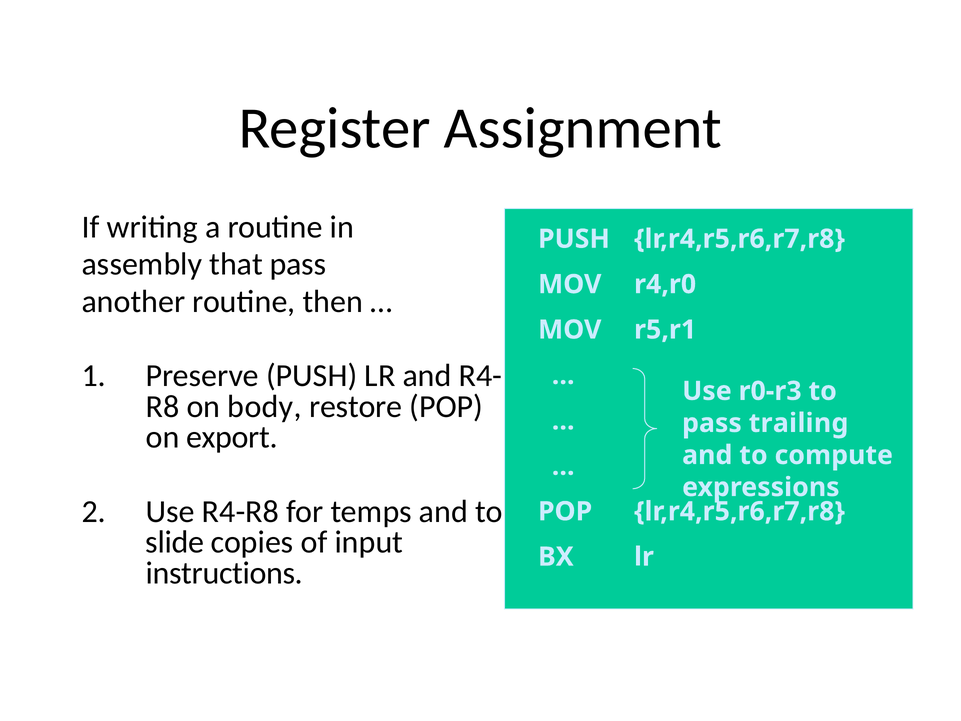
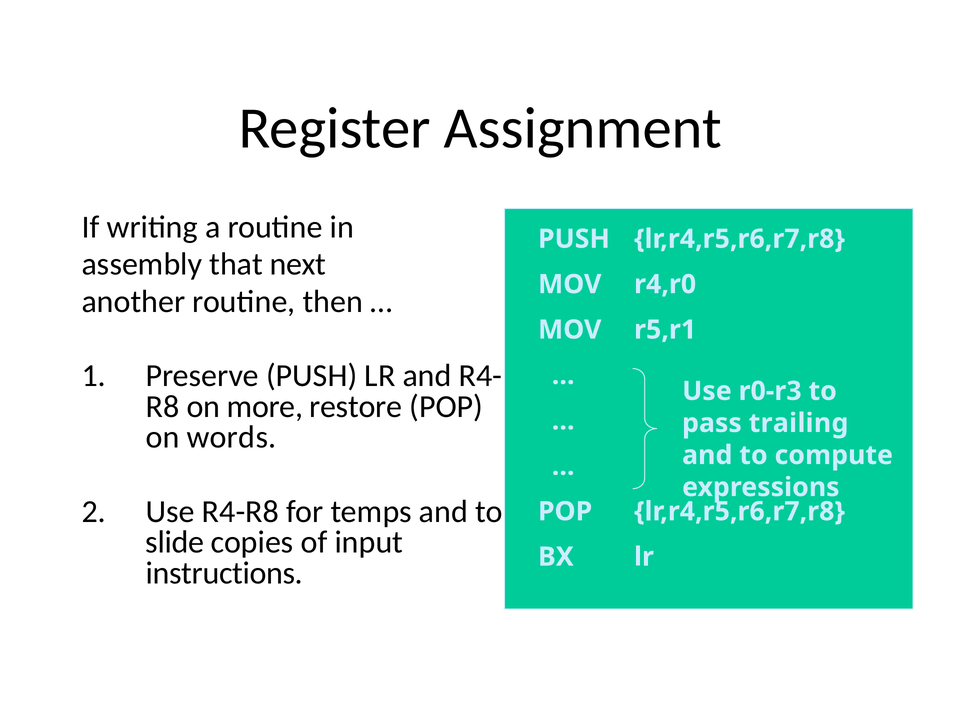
that pass: pass -> next (298, 264)
body: body -> more (265, 406)
export: export -> words (232, 437)
